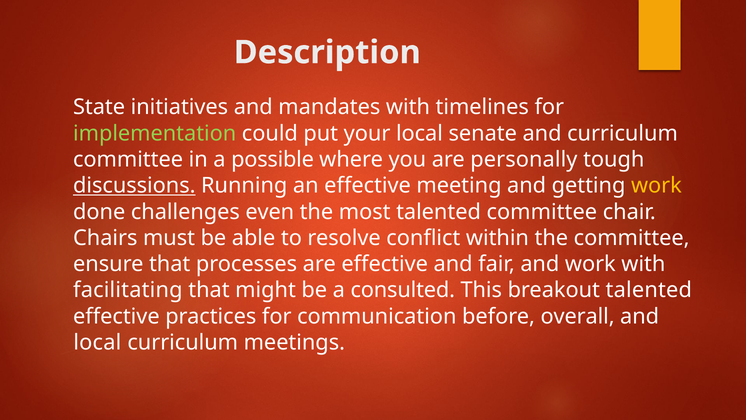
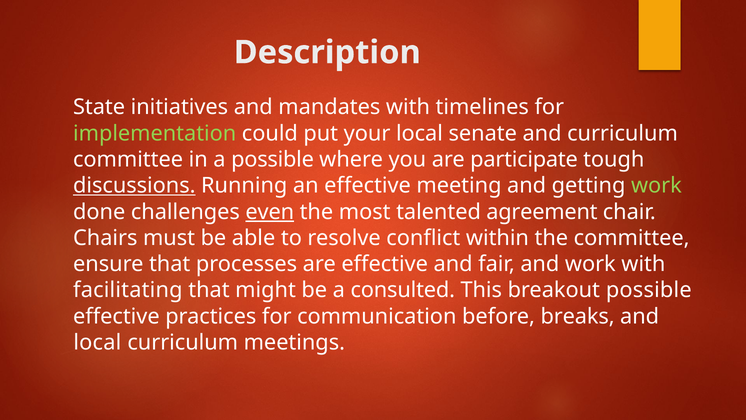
personally: personally -> participate (524, 159)
work colour: yellow -> light green (656, 186)
even underline: none -> present (270, 212)
talented committee: committee -> agreement (542, 212)
breakout talented: talented -> possible (649, 290)
overall: overall -> breaks (578, 316)
